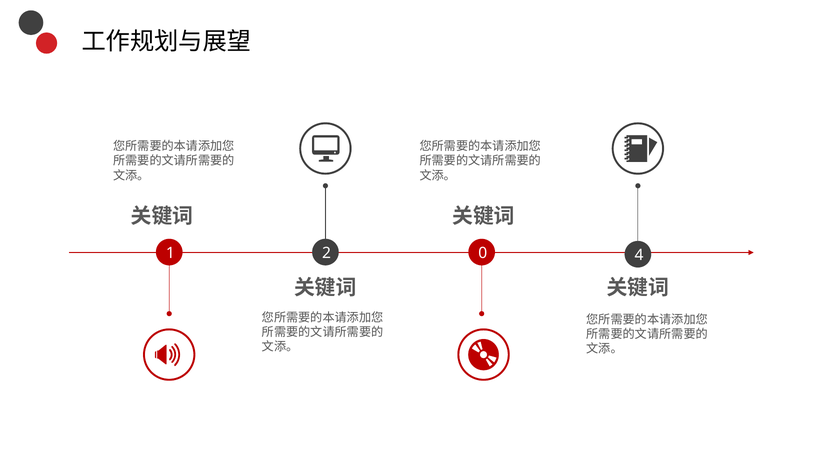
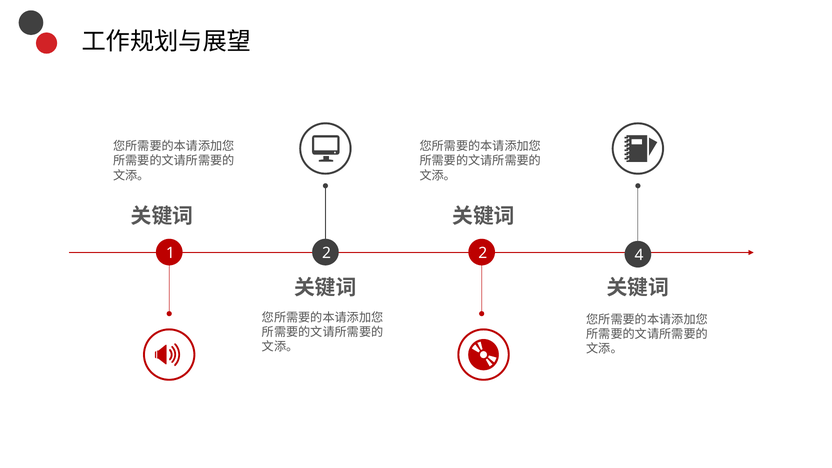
2 0: 0 -> 2 (483, 253)
